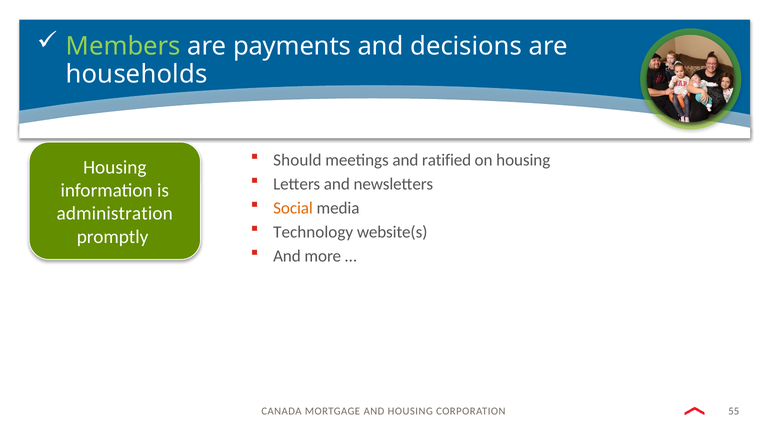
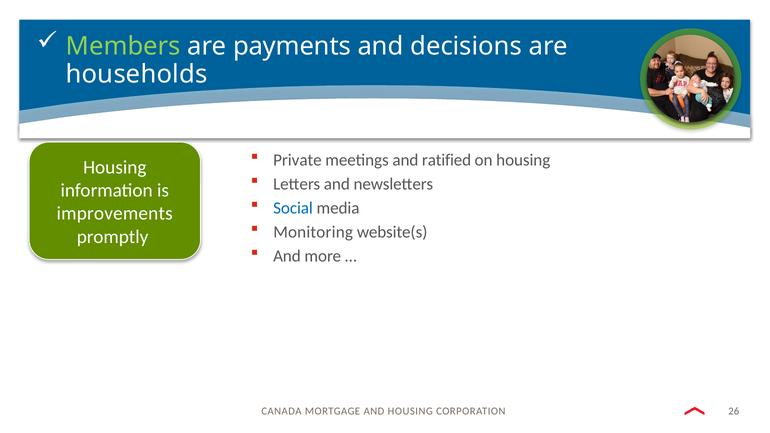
Should: Should -> Private (297, 160)
Social colour: orange -> blue (293, 208)
administration: administration -> improvements (115, 214)
Technology: Technology -> Monitoring (313, 232)
55: 55 -> 26 (734, 412)
